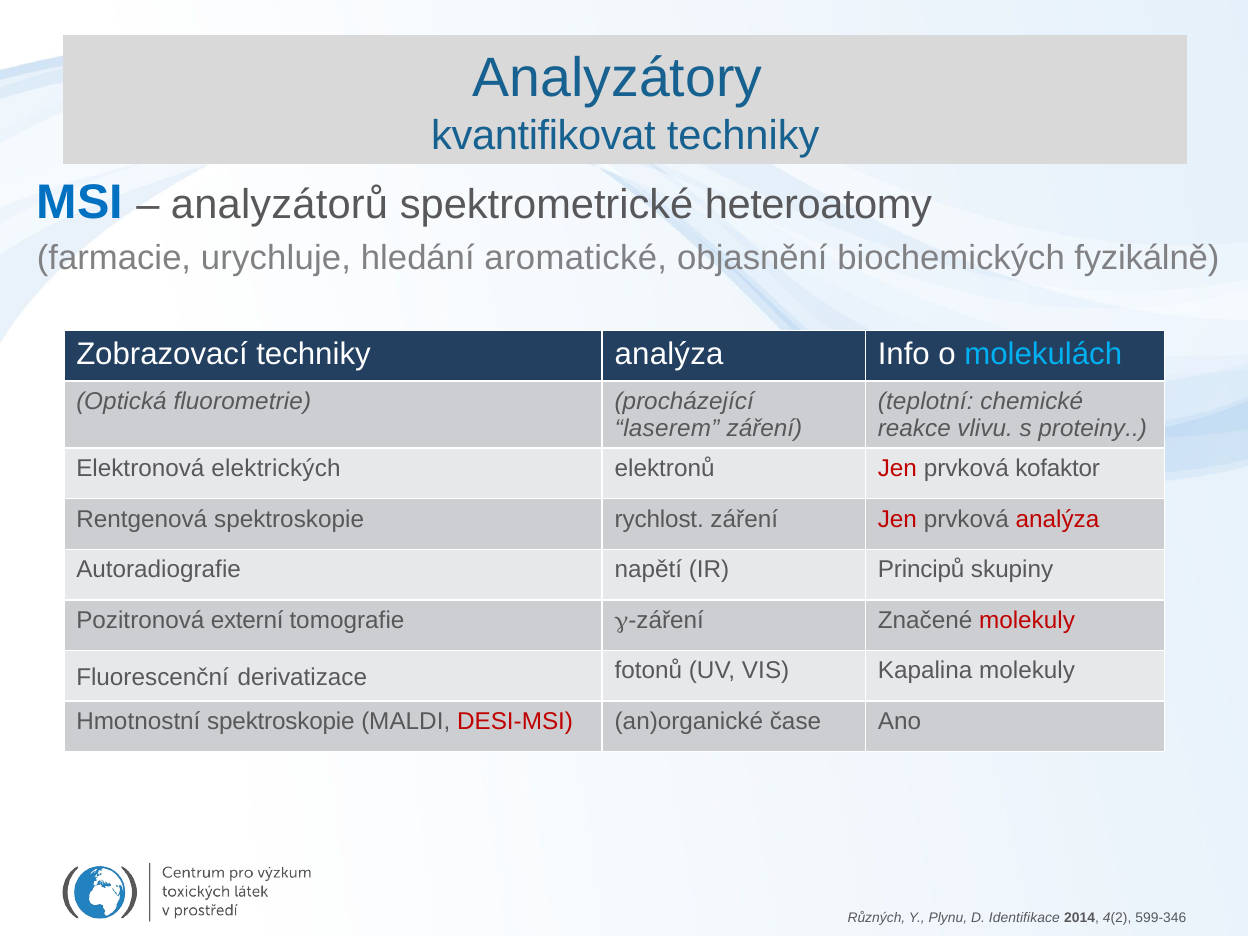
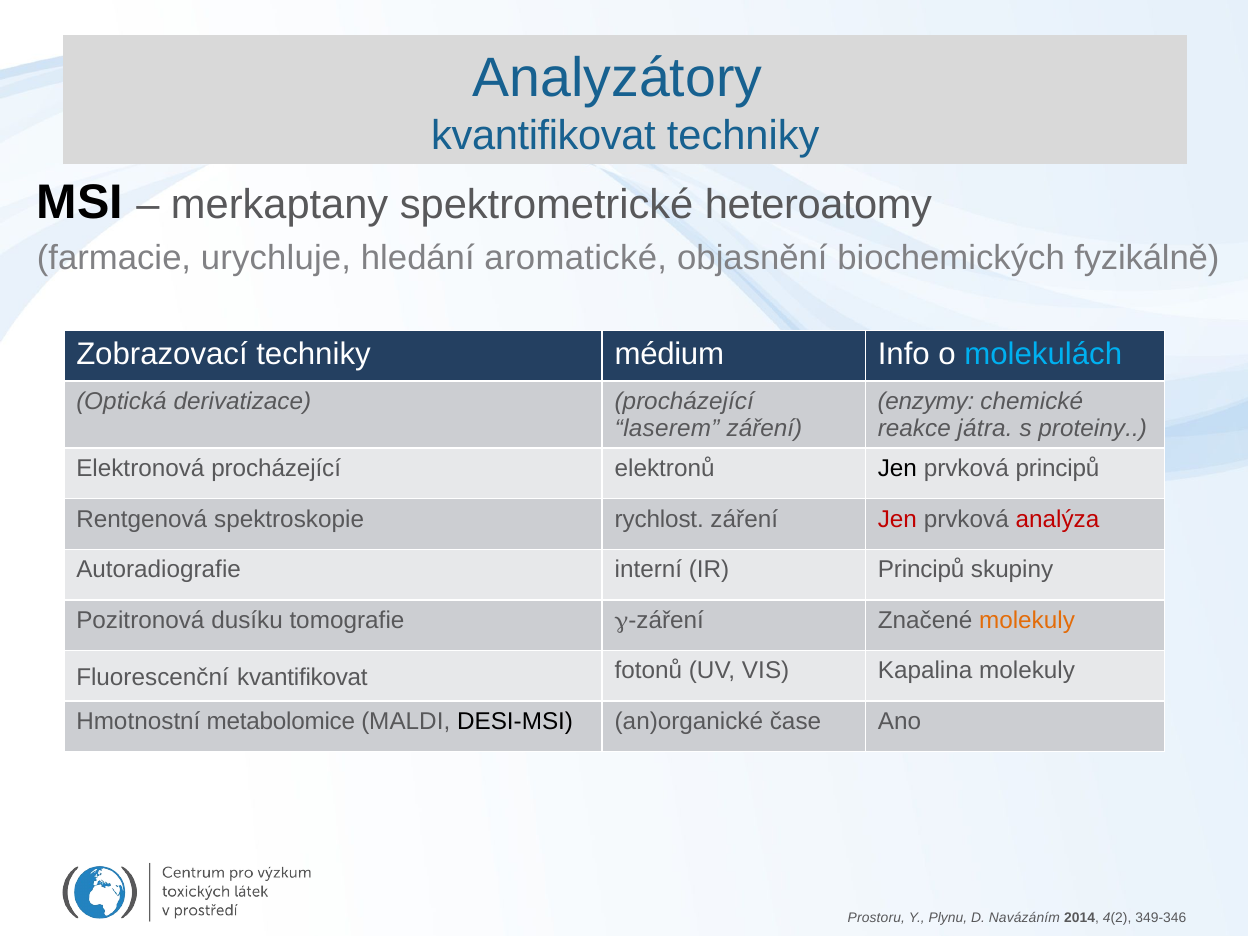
MSI colour: blue -> black (80, 202)
analyzátorů: analyzátorů -> merkaptany (280, 204)
techniky analýza: analýza -> médium (669, 355)
fluorometrie: fluorometrie -> derivatizace (242, 401)
teplotní: teplotní -> enzymy (926, 401)
vlivu: vlivu -> játra (985, 429)
Elektronová elektrických: elektrických -> procházející (276, 468)
Jen colour: red -> black (897, 468)
prvková kofaktor: kofaktor -> principů (1058, 468)
napětí: napětí -> interní (648, 570)
externí: externí -> dusíku (247, 620)
molekuly colour: red -> orange (1027, 620)
Fluorescenční derivatizace: derivatizace -> kvantifikovat (302, 677)
Hmotnostní spektroskopie: spektroskopie -> metabolomice (281, 721)
DESI-MSI colour: red -> black (515, 721)
Různých: Různých -> Prostoru (876, 918)
Identifikace: Identifikace -> Navázáním (1024, 918)
599-346: 599-346 -> 349-346 (1161, 918)
